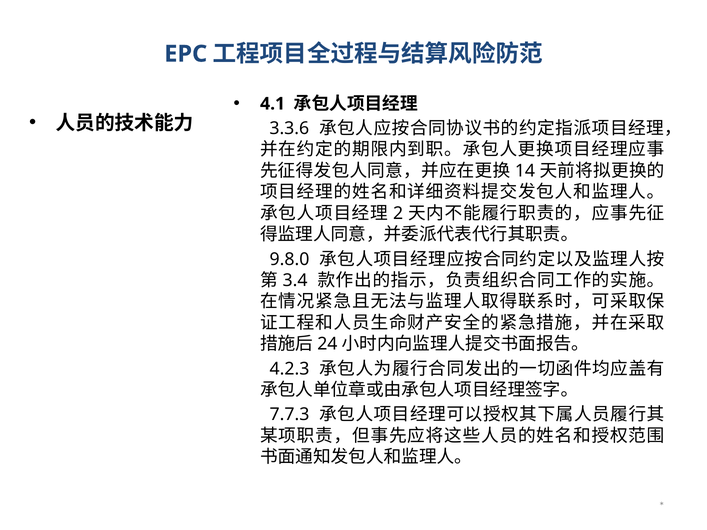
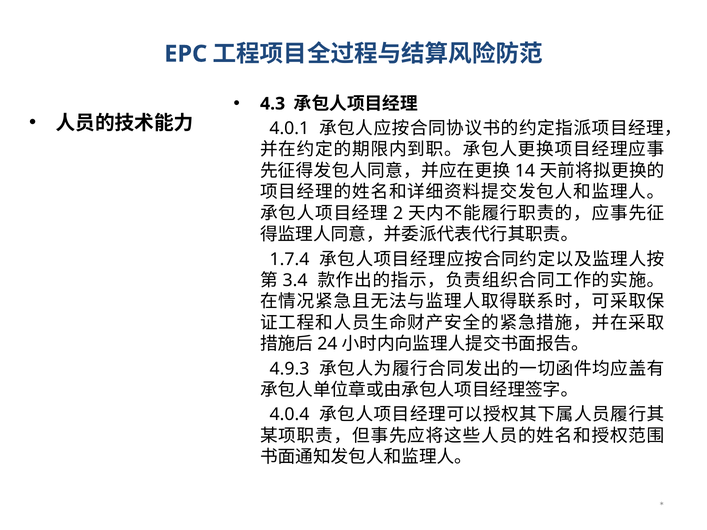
4.1: 4.1 -> 4.3 (273, 104)
3.3.6: 3.3.6 -> 4.0.1 (289, 128)
9.8.0: 9.8.0 -> 1.7.4 (289, 259)
4.2.3: 4.2.3 -> 4.9.3 (289, 369)
7.7.3: 7.7.3 -> 4.0.4 (289, 415)
